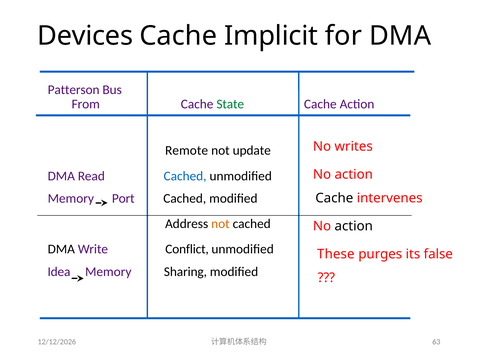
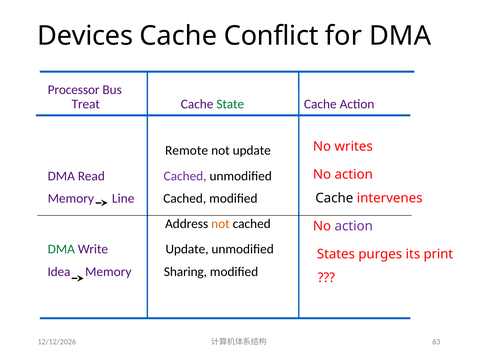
Implicit: Implicit -> Conflict (271, 36)
Patterson: Patterson -> Processor (74, 90)
From: From -> Treat (86, 104)
Cached colour: blue -> purple (185, 176)
Port: Port -> Line (123, 199)
action colour: black -> purple (354, 226)
DMA colour: black -> green (61, 250)
Write Conflict: Conflict -> Update (187, 250)
These: These -> States (336, 254)
false: false -> print (438, 254)
